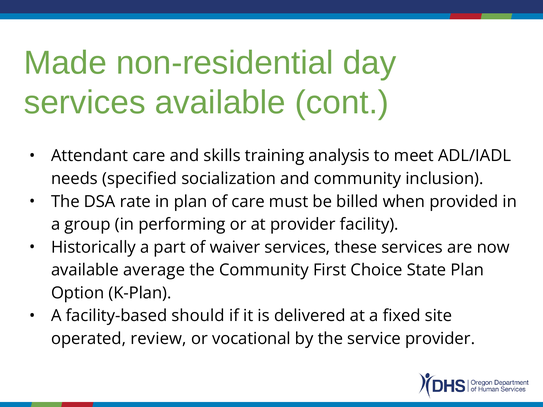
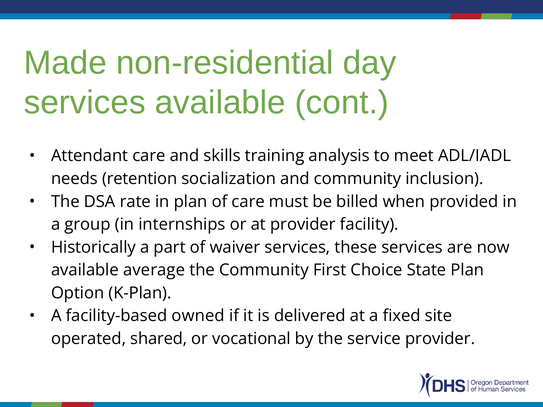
specified: specified -> retention (140, 179)
performing: performing -> internships (182, 225)
should: should -> owned (198, 316)
review: review -> shared (159, 339)
